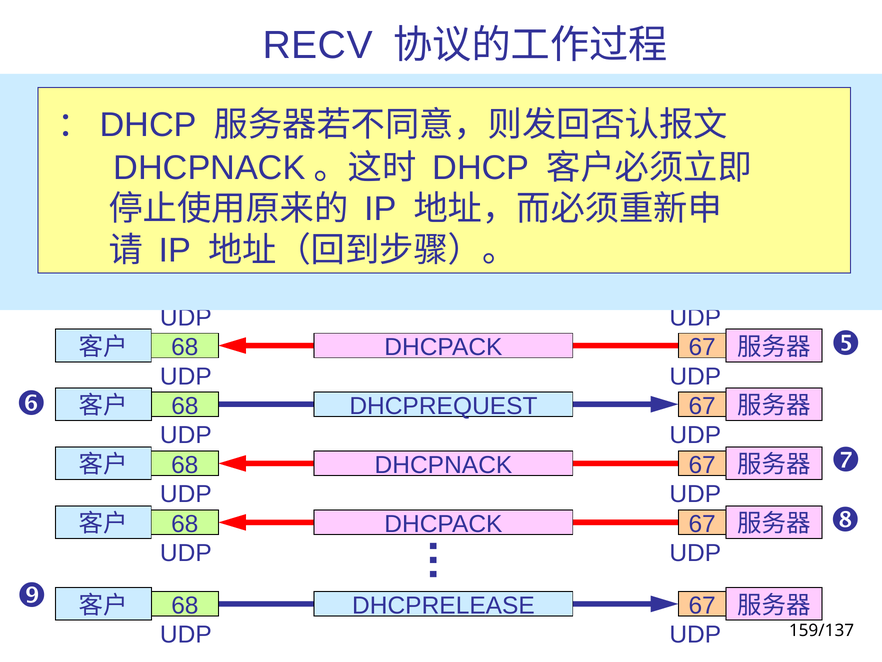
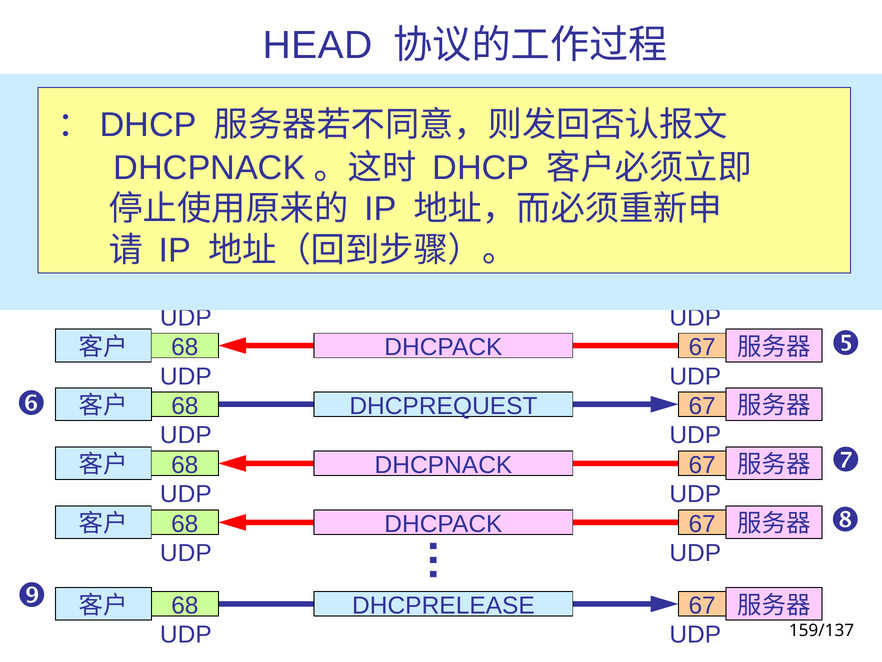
RECV: RECV -> HEAD (318, 45)
